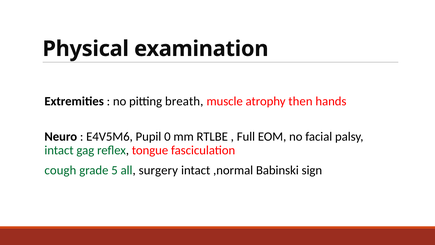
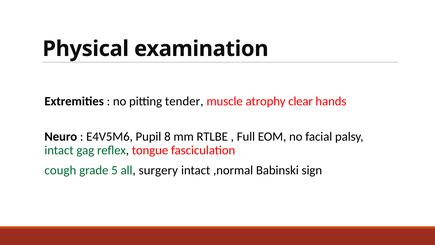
breath: breath -> tender (184, 101)
then: then -> clear (301, 101)
0: 0 -> 8 (167, 136)
